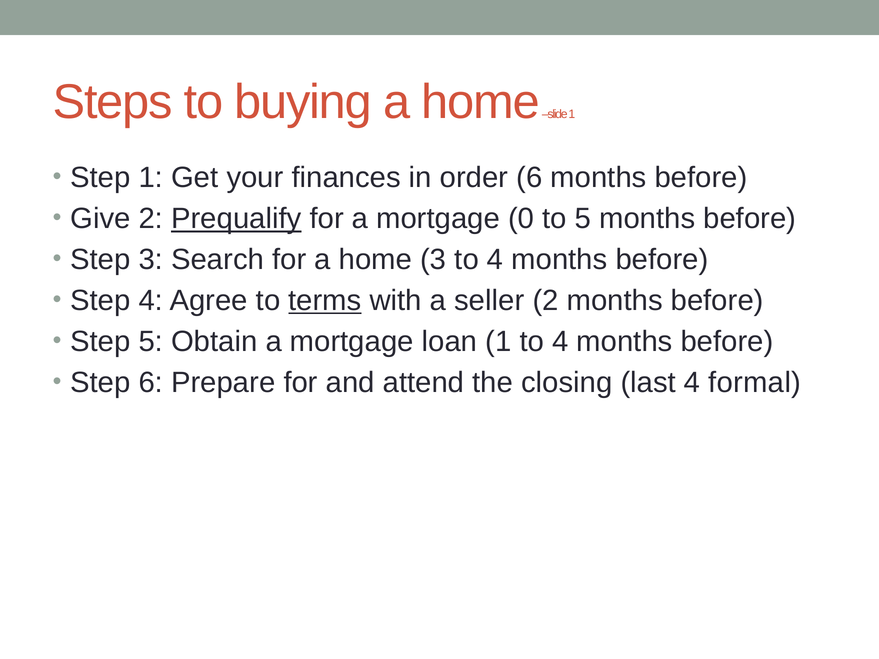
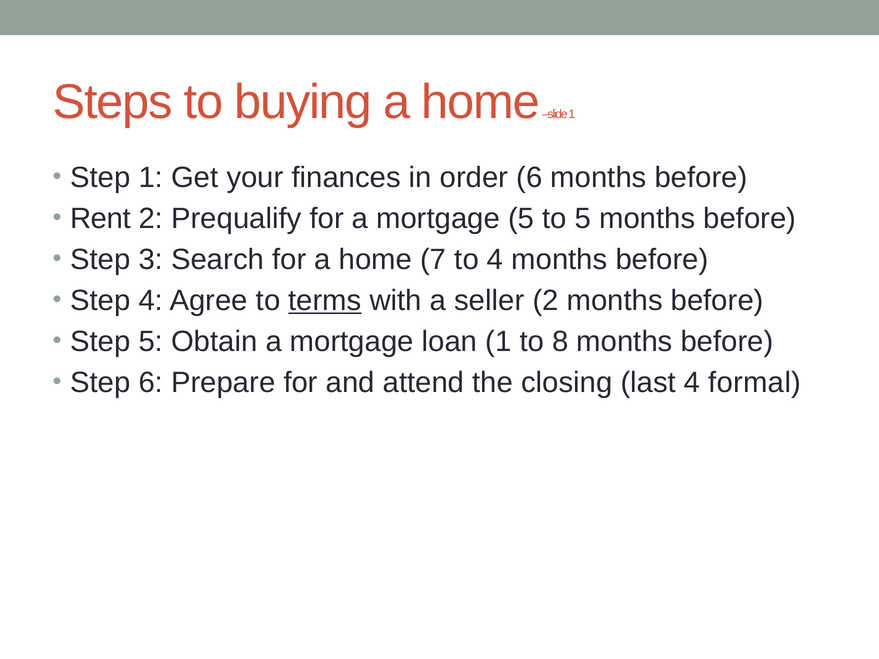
Give: Give -> Rent (101, 219)
Prequalify underline: present -> none (236, 219)
mortgage 0: 0 -> 5 (521, 219)
home 3: 3 -> 7 (433, 260)
1 to 4: 4 -> 8 (560, 342)
